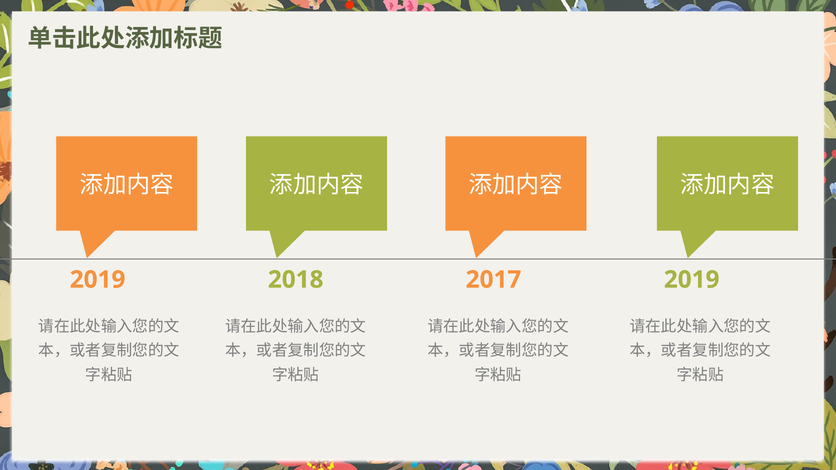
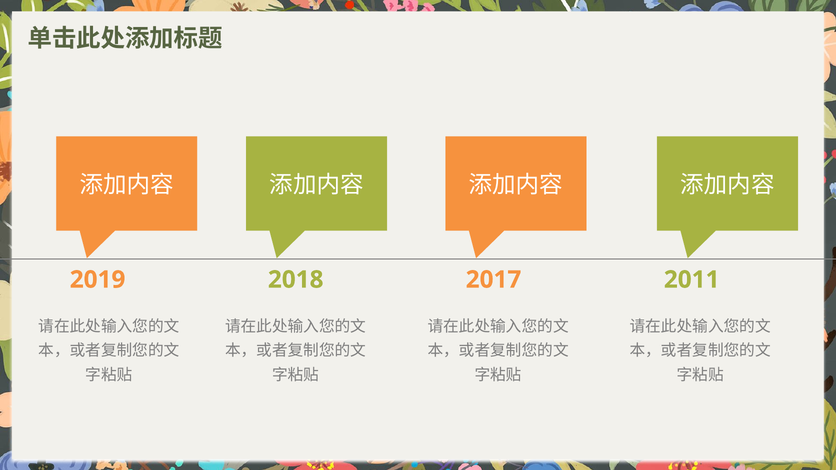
2017 2019: 2019 -> 2011 (692, 280)
